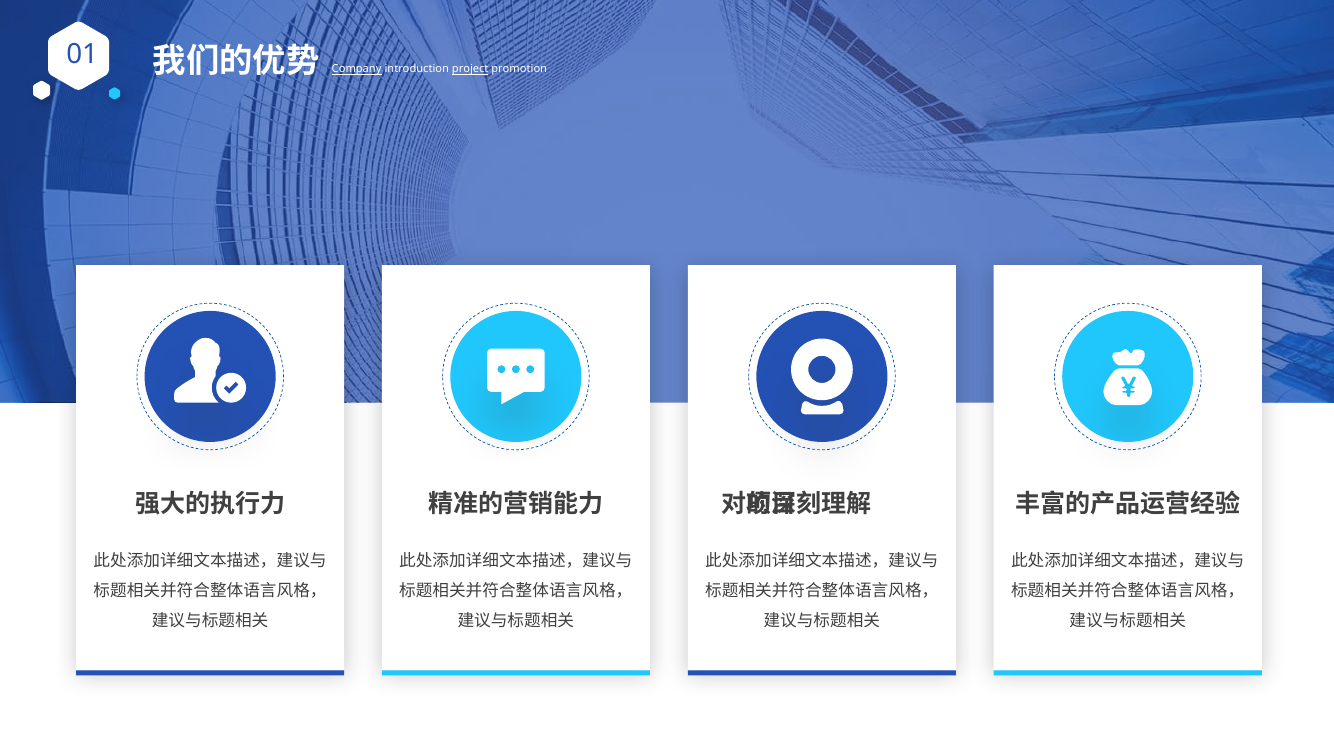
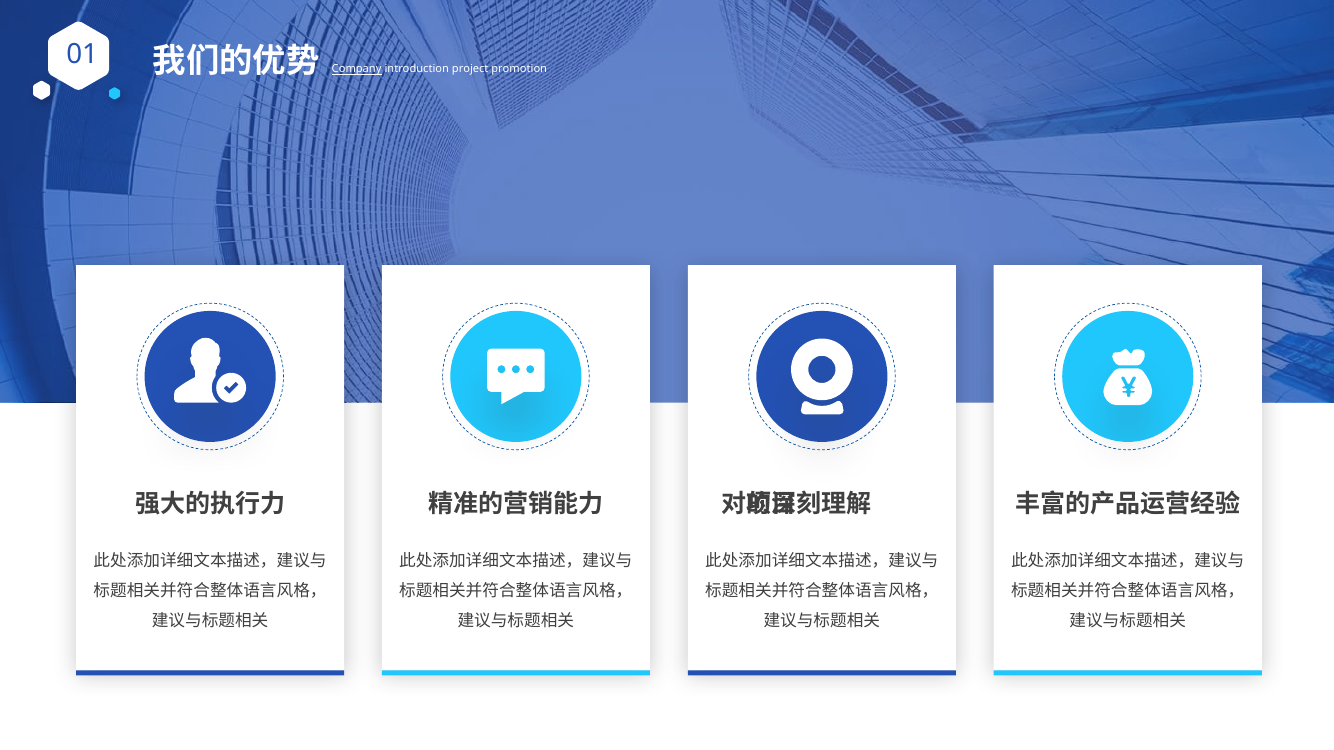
project underline: present -> none (470, 69)
